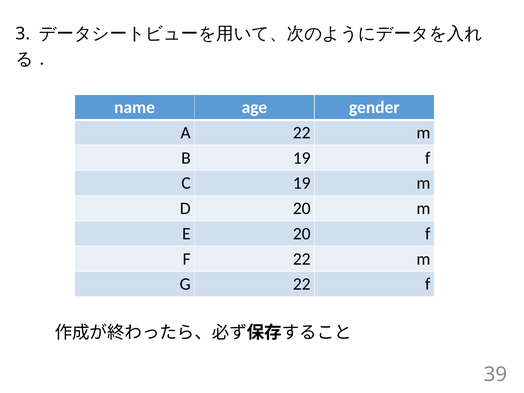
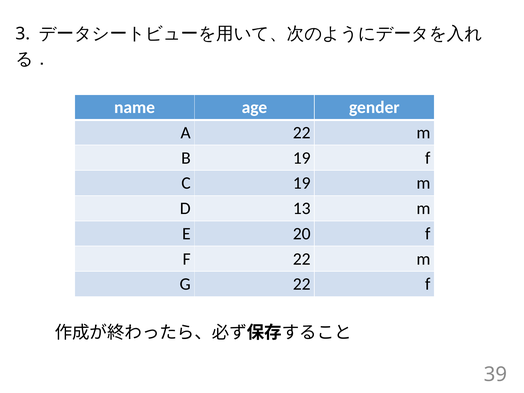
D 20: 20 -> 13 (302, 208)
